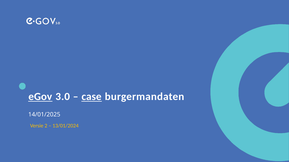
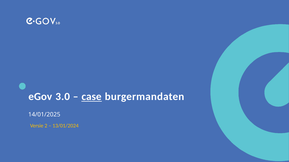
eGov underline: present -> none (40, 97)
